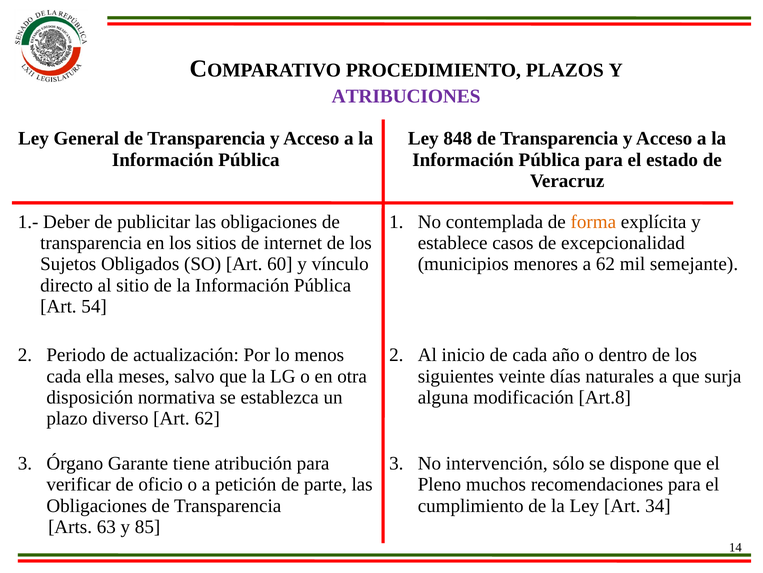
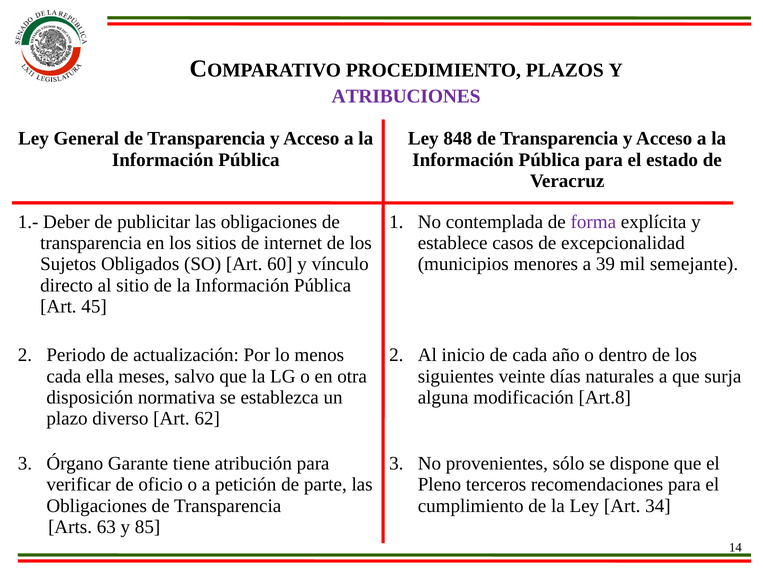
forma colour: orange -> purple (593, 222)
a 62: 62 -> 39 (605, 264)
54: 54 -> 45 (94, 306)
intervención: intervención -> provenientes (497, 463)
muchos: muchos -> terceros (496, 484)
